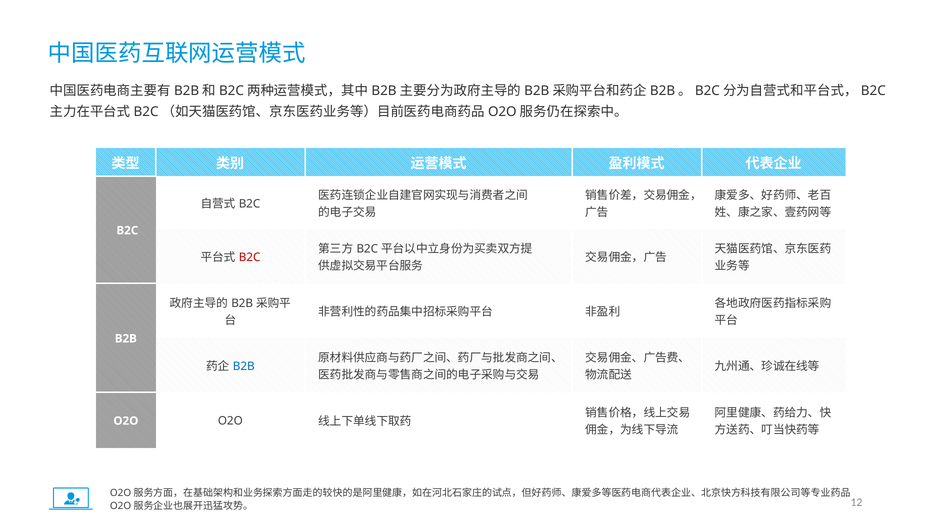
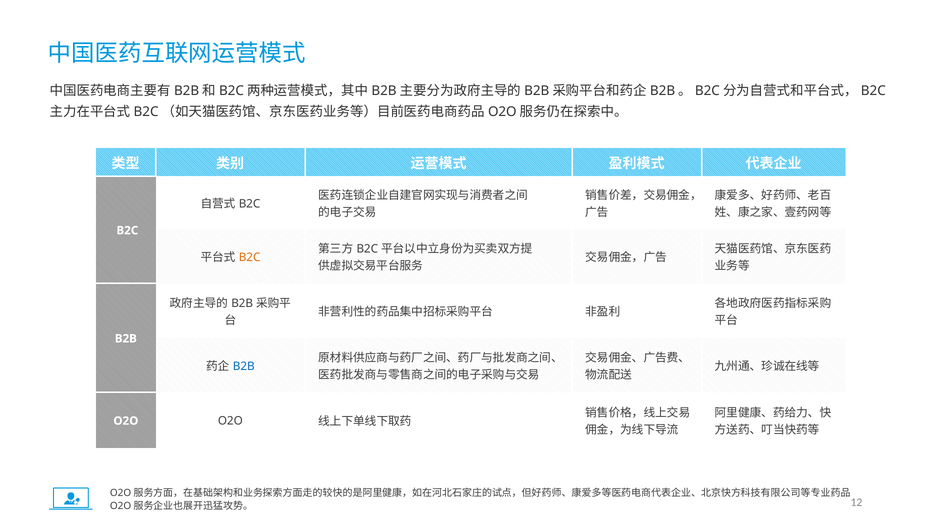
B2C colour: red -> orange (250, 257)
